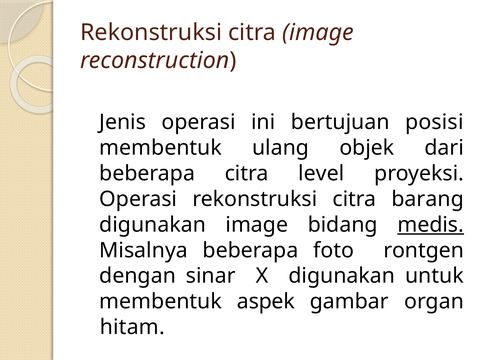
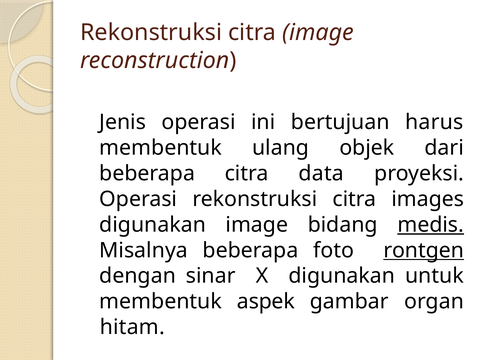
posisi: posisi -> harus (434, 122)
level: level -> data (321, 173)
barang: barang -> images (428, 199)
rontgen underline: none -> present (424, 250)
